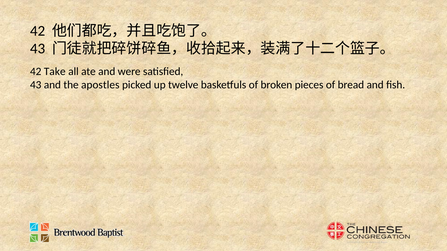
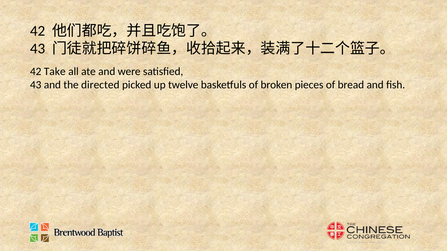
apostles: apostles -> directed (100, 85)
